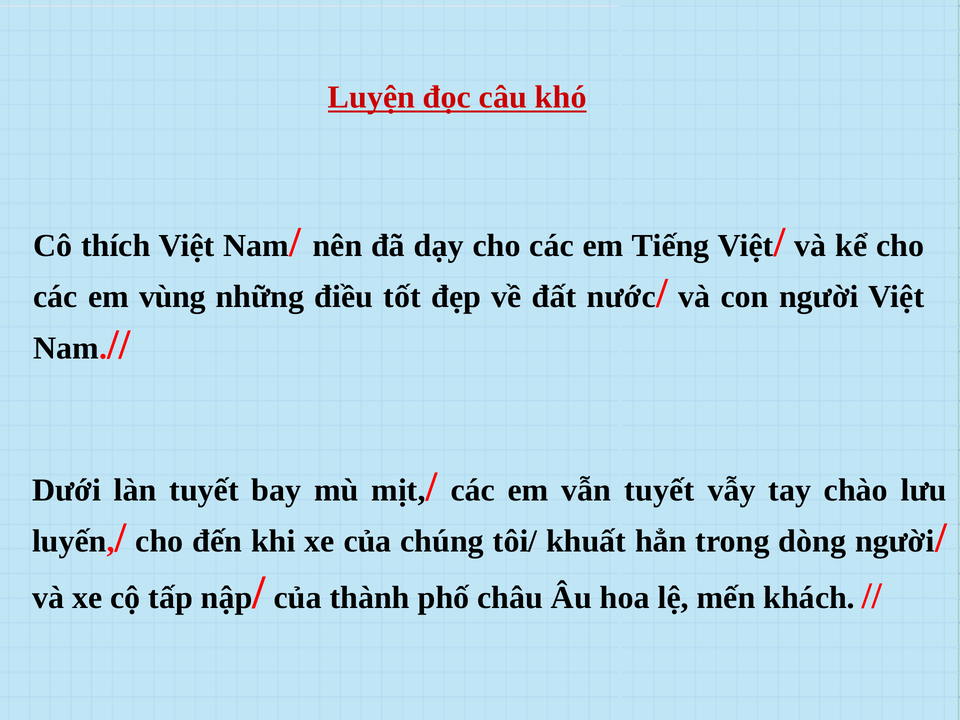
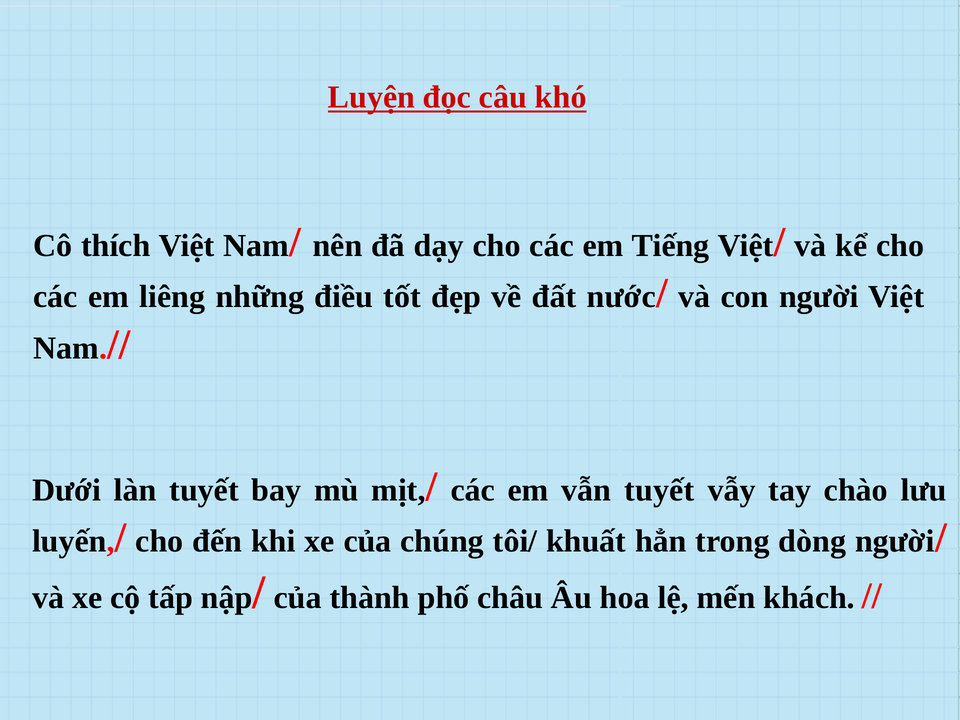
vùng: vùng -> liêng (172, 297)
